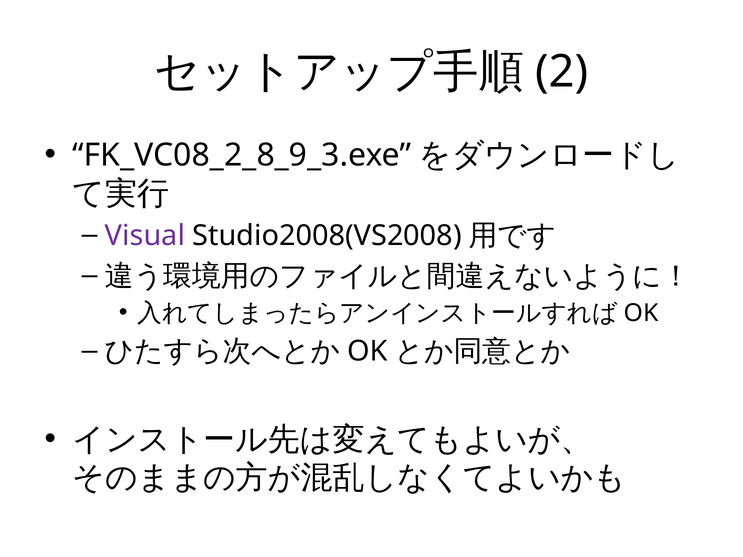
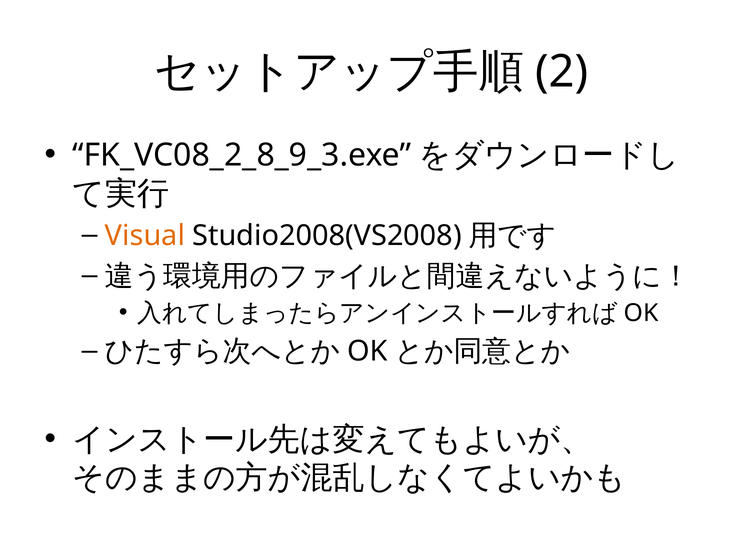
Visual colour: purple -> orange (145, 236)
